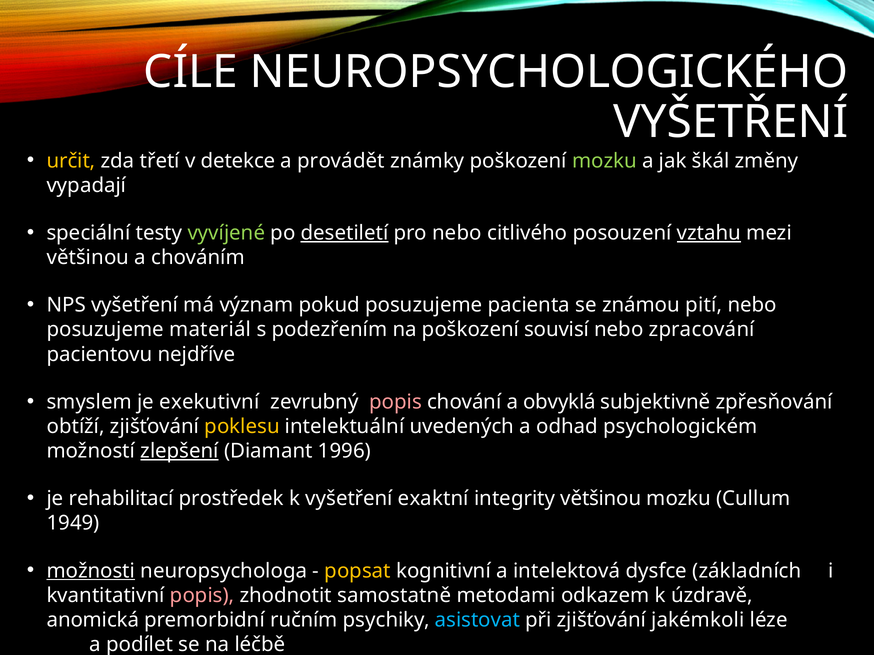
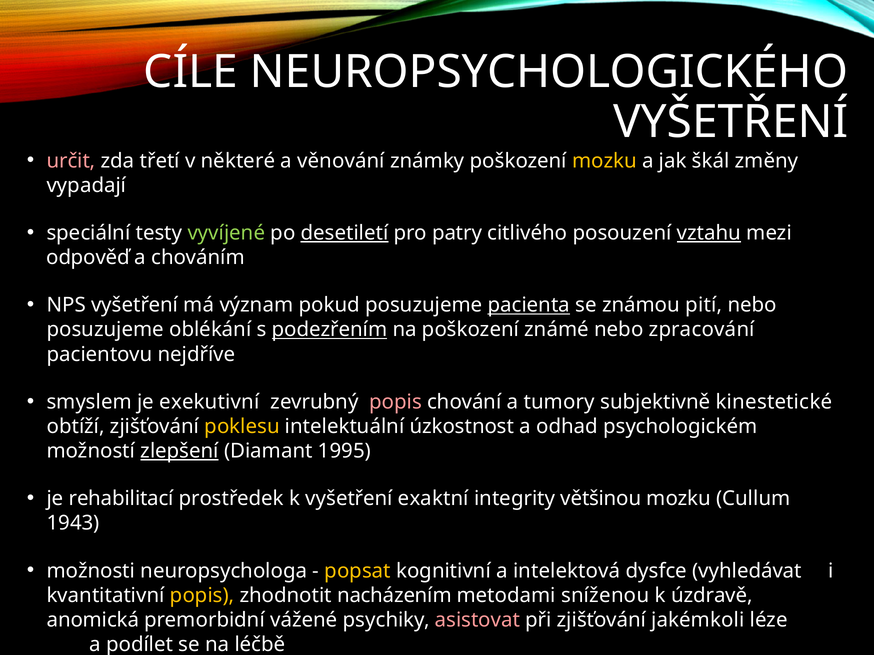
určit colour: yellow -> pink (71, 161)
detekce: detekce -> některé (238, 161)
provádět: provádět -> věnování (341, 161)
mozku colour: light green -> yellow (604, 161)
pro nebo: nebo -> patry (457, 233)
většinou: většinou -> odpověď (88, 258)
pacienta underline: none -> present (529, 305)
materiál: materiál -> oblékání (210, 330)
podezřením underline: none -> present (330, 330)
souvisí: souvisí -> známé (557, 330)
obvyklá: obvyklá -> tumory (559, 402)
zpřesňování: zpřesňování -> kinestetické (774, 402)
uvedených: uvedených -> úzkostnost (462, 427)
1996: 1996 -> 1995 (344, 451)
1949: 1949 -> 1943 (73, 524)
možnosti underline: present -> none (91, 571)
základních: základních -> vyhledávat (747, 571)
popis colour: pink -> yellow (202, 596)
samostatně: samostatně -> nacházením (394, 596)
odkazem: odkazem -> sníženou (605, 596)
ručním: ručním -> vážené (304, 620)
asistovat colour: light blue -> pink (477, 620)
